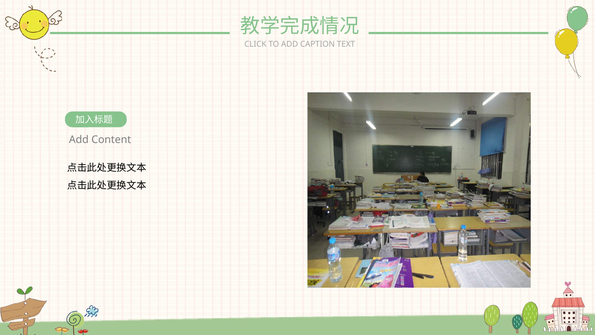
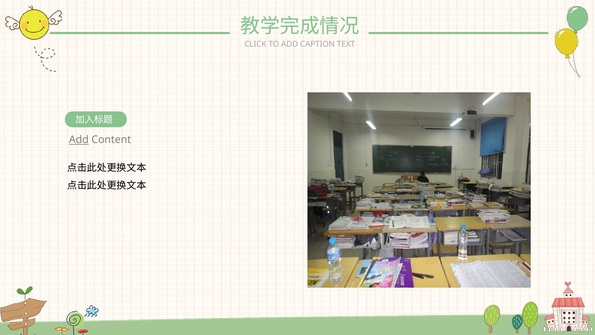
Add underline: none -> present (79, 140)
